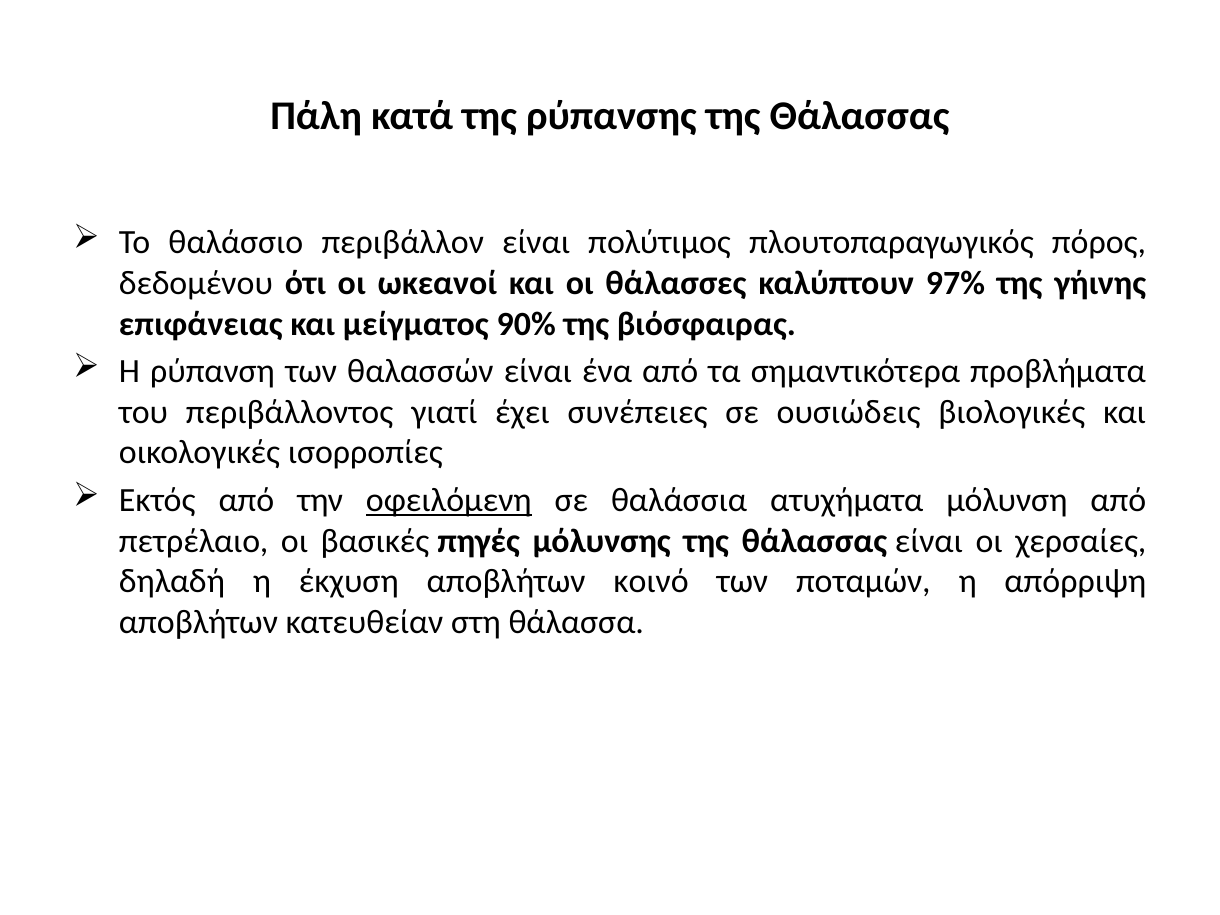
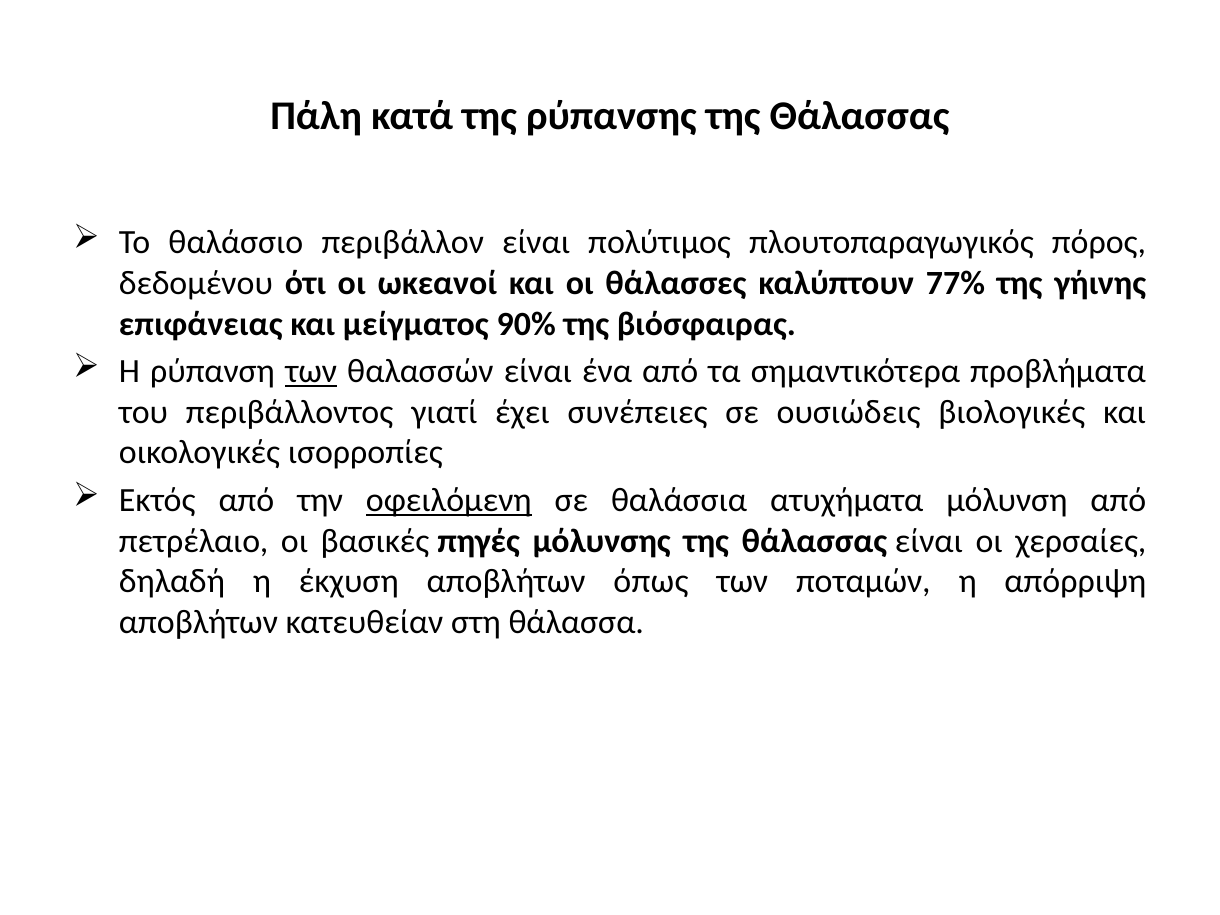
97%: 97% -> 77% (955, 283)
των underline: none -> present (311, 371)
κοινό: κοινό -> όπως (651, 582)
